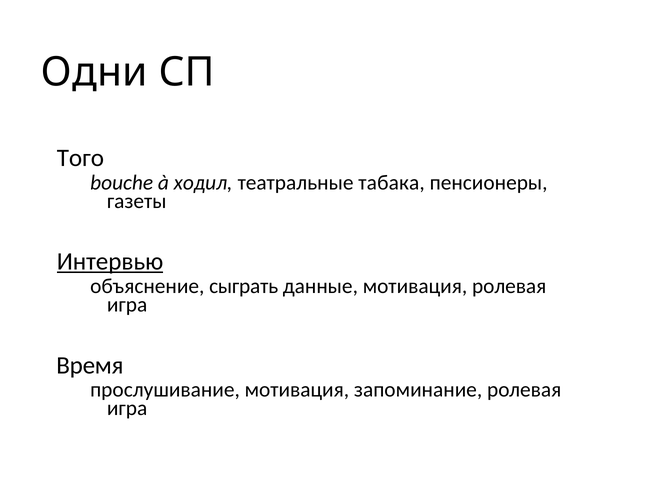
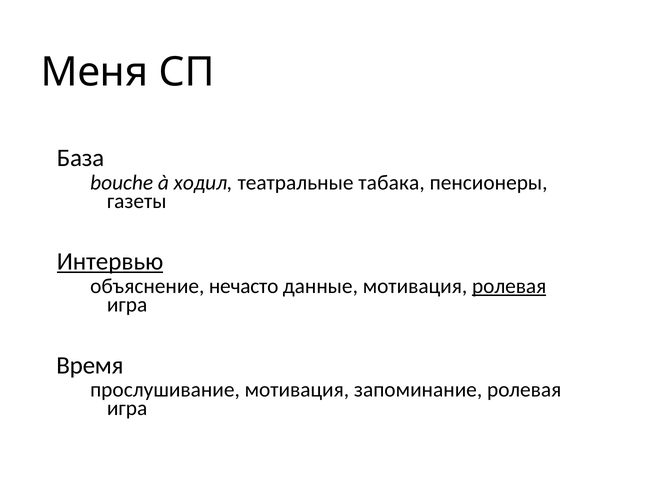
Одни: Одни -> Меня (95, 72)
Того: Того -> База (80, 158)
сыграть: сыграть -> нечасто (244, 286)
ролевая underline: none -> present (509, 286)
